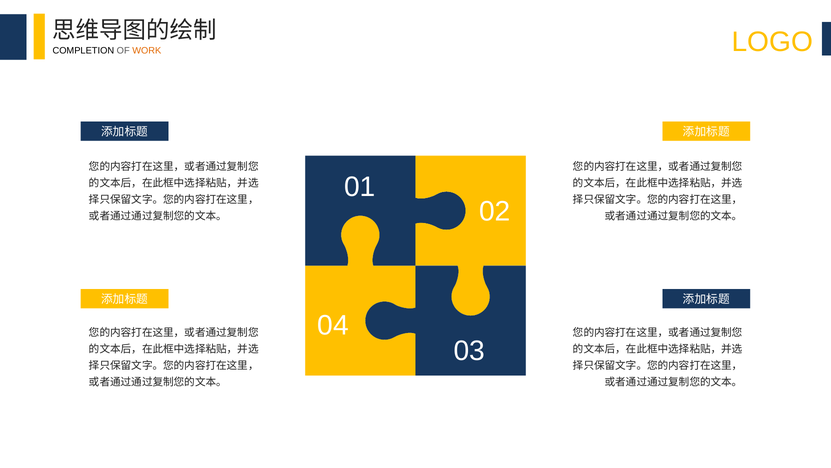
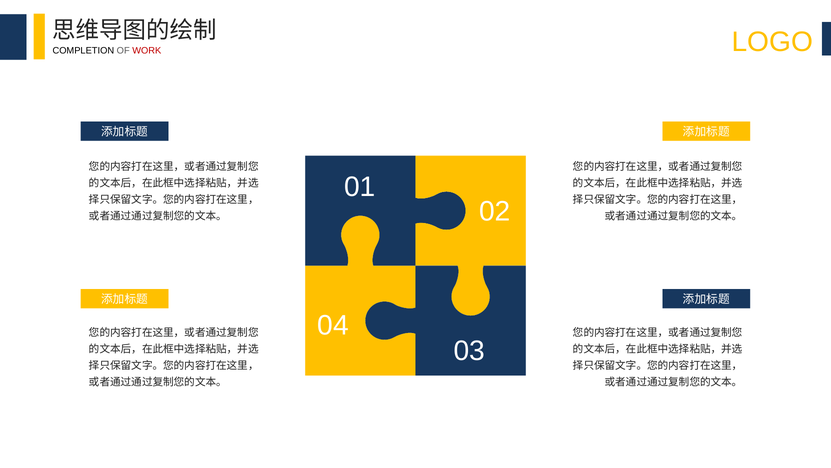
WORK colour: orange -> red (147, 50)
